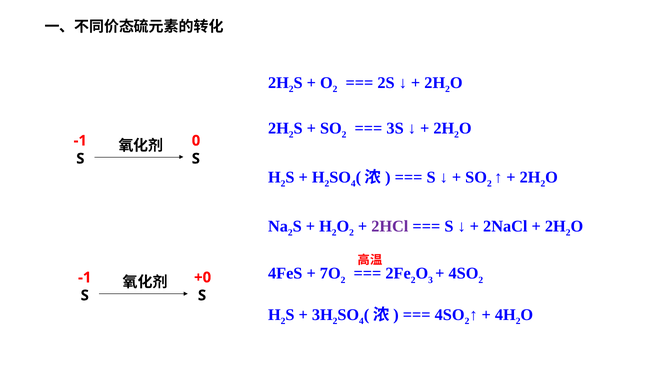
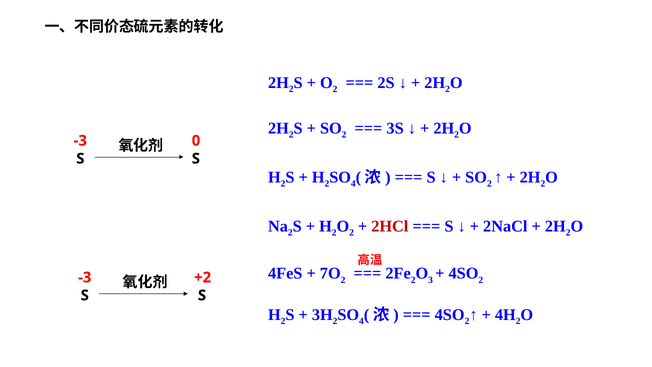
-1: -1 -> -3 (80, 141)
2HCl colour: purple -> red (390, 226)
-1: -1 -> -3 (85, 277)
+0: +0 -> +2 (203, 277)
